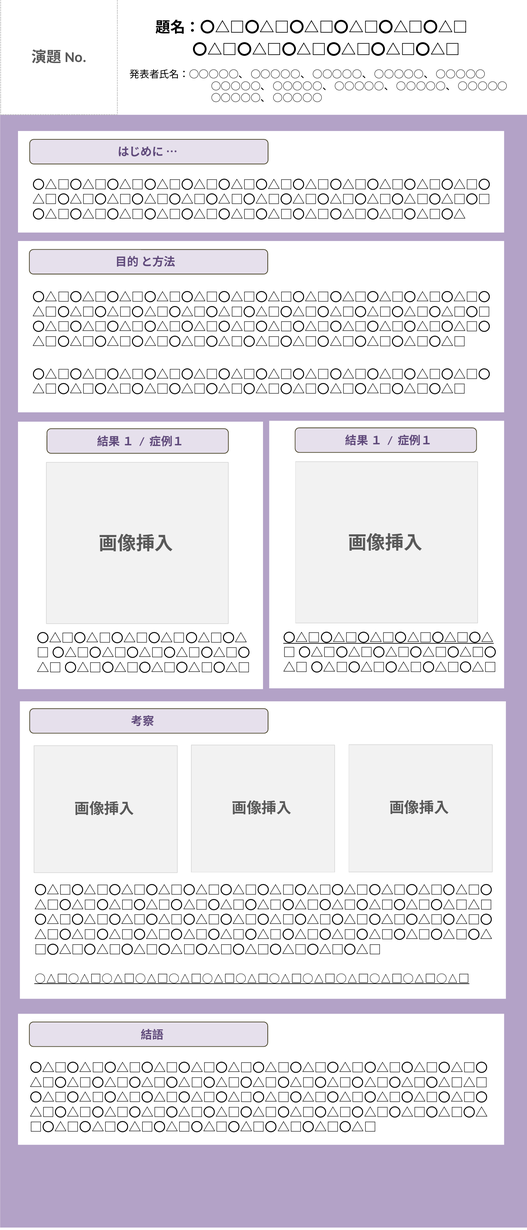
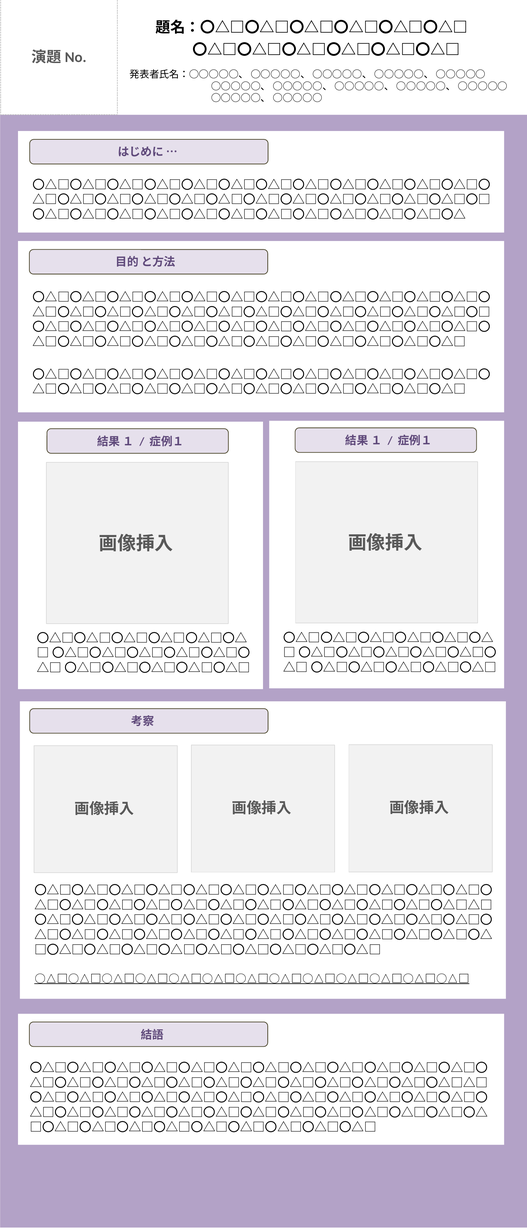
〇△□〇△□〇△□〇△□〇△□〇△ underline: present -> none (388, 638)
